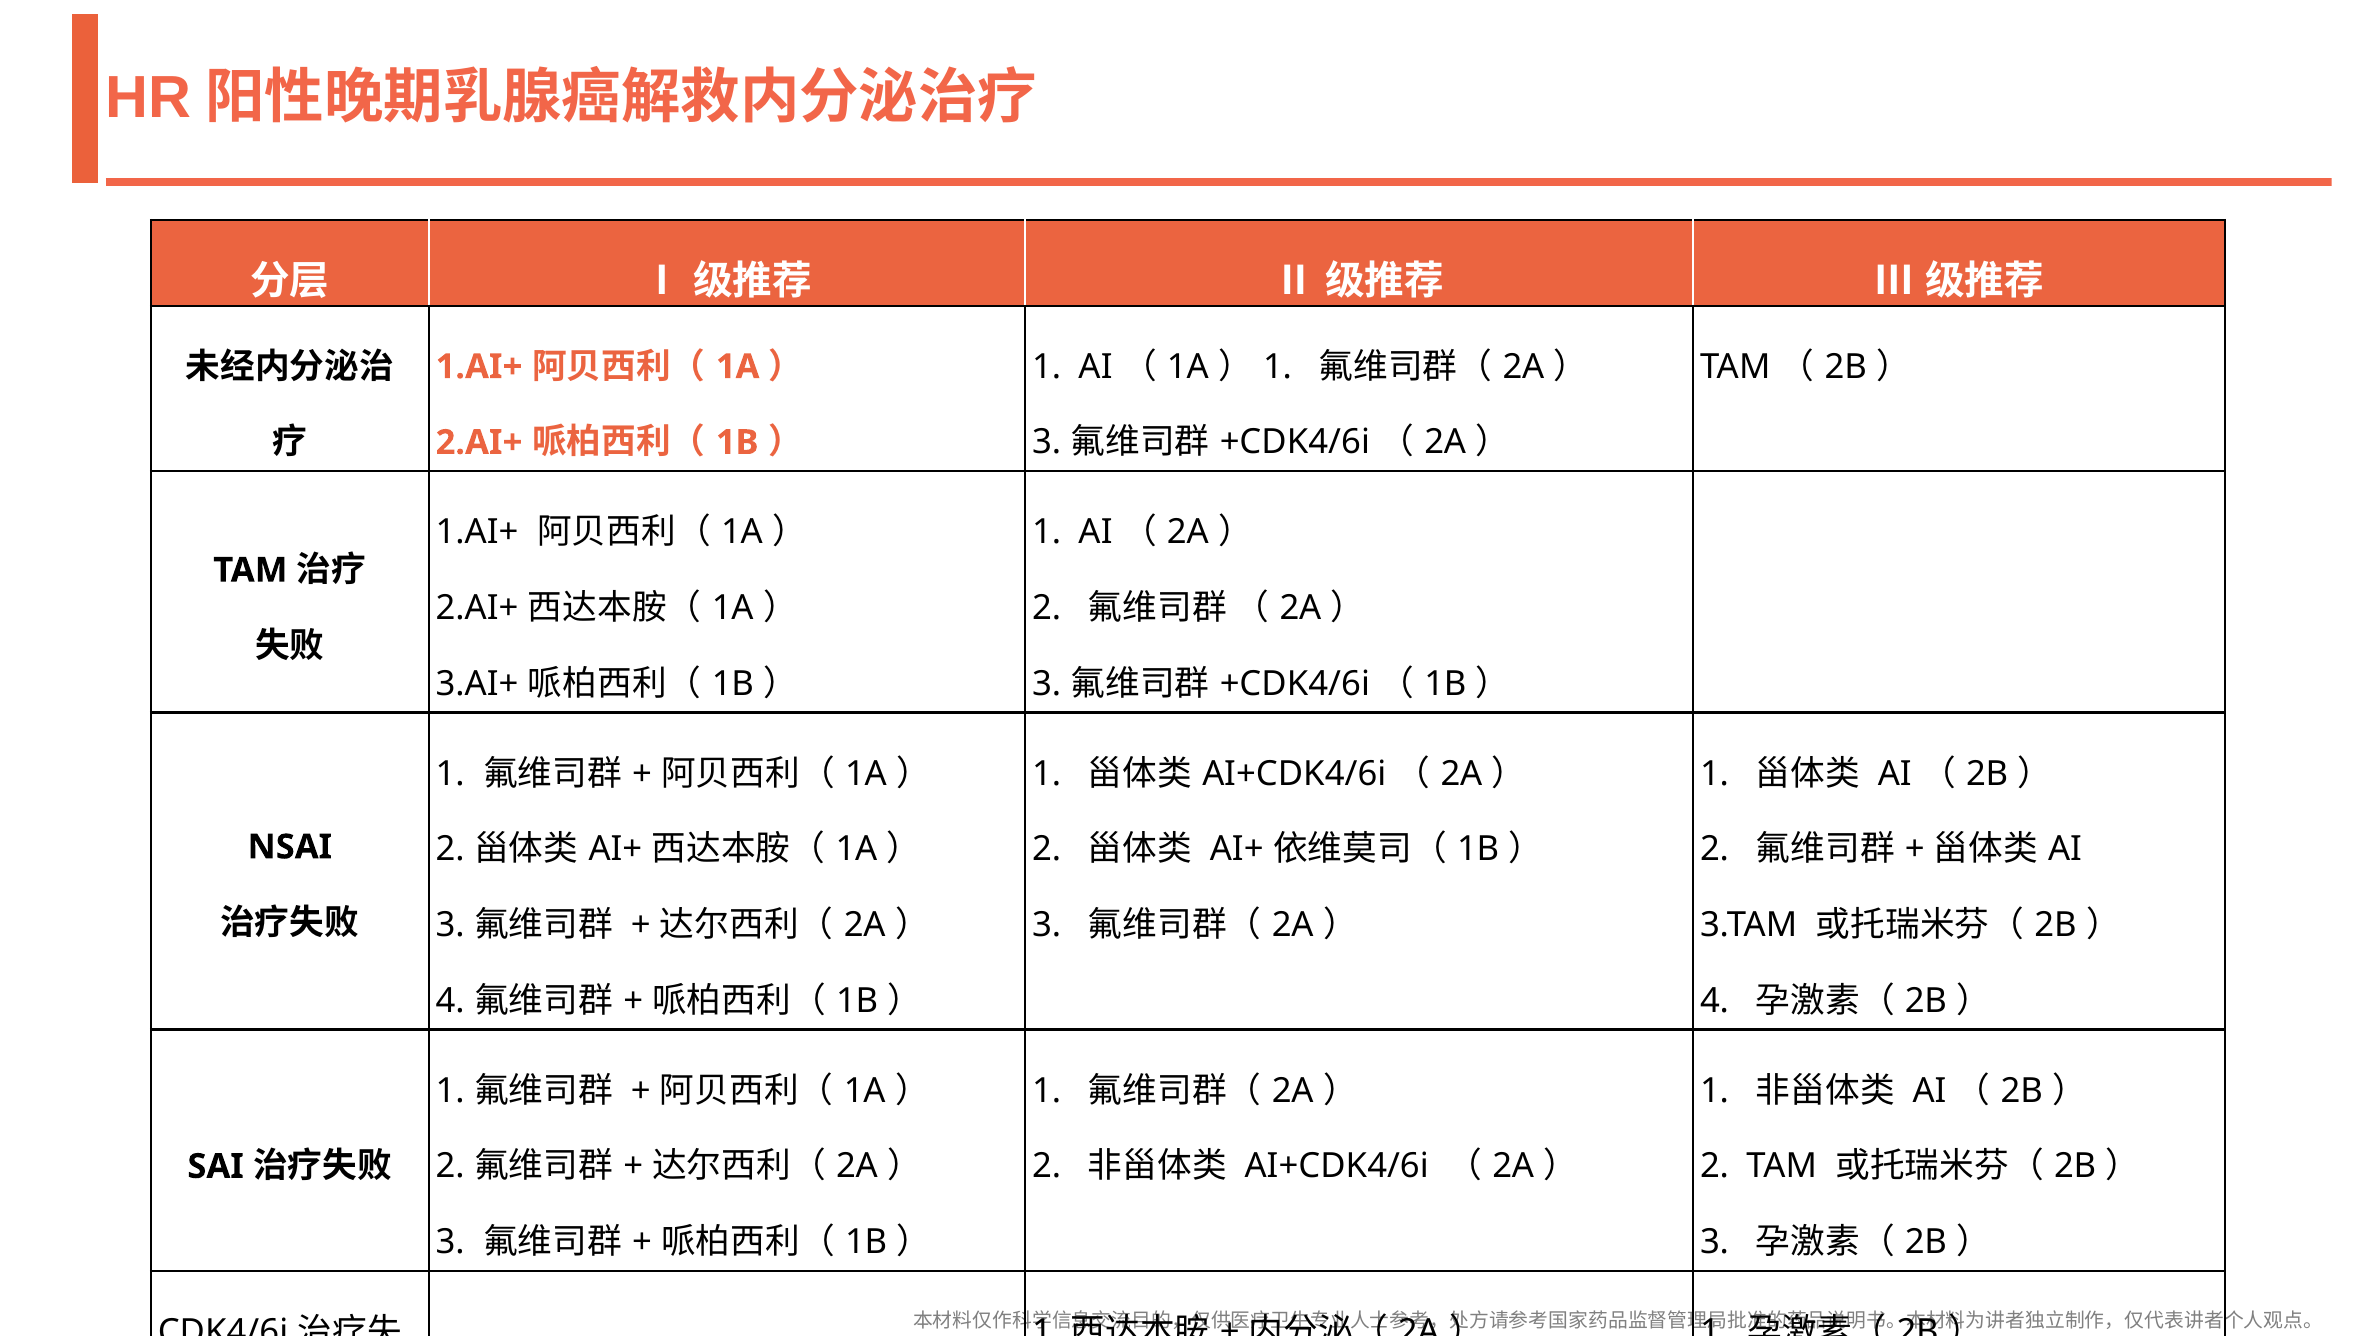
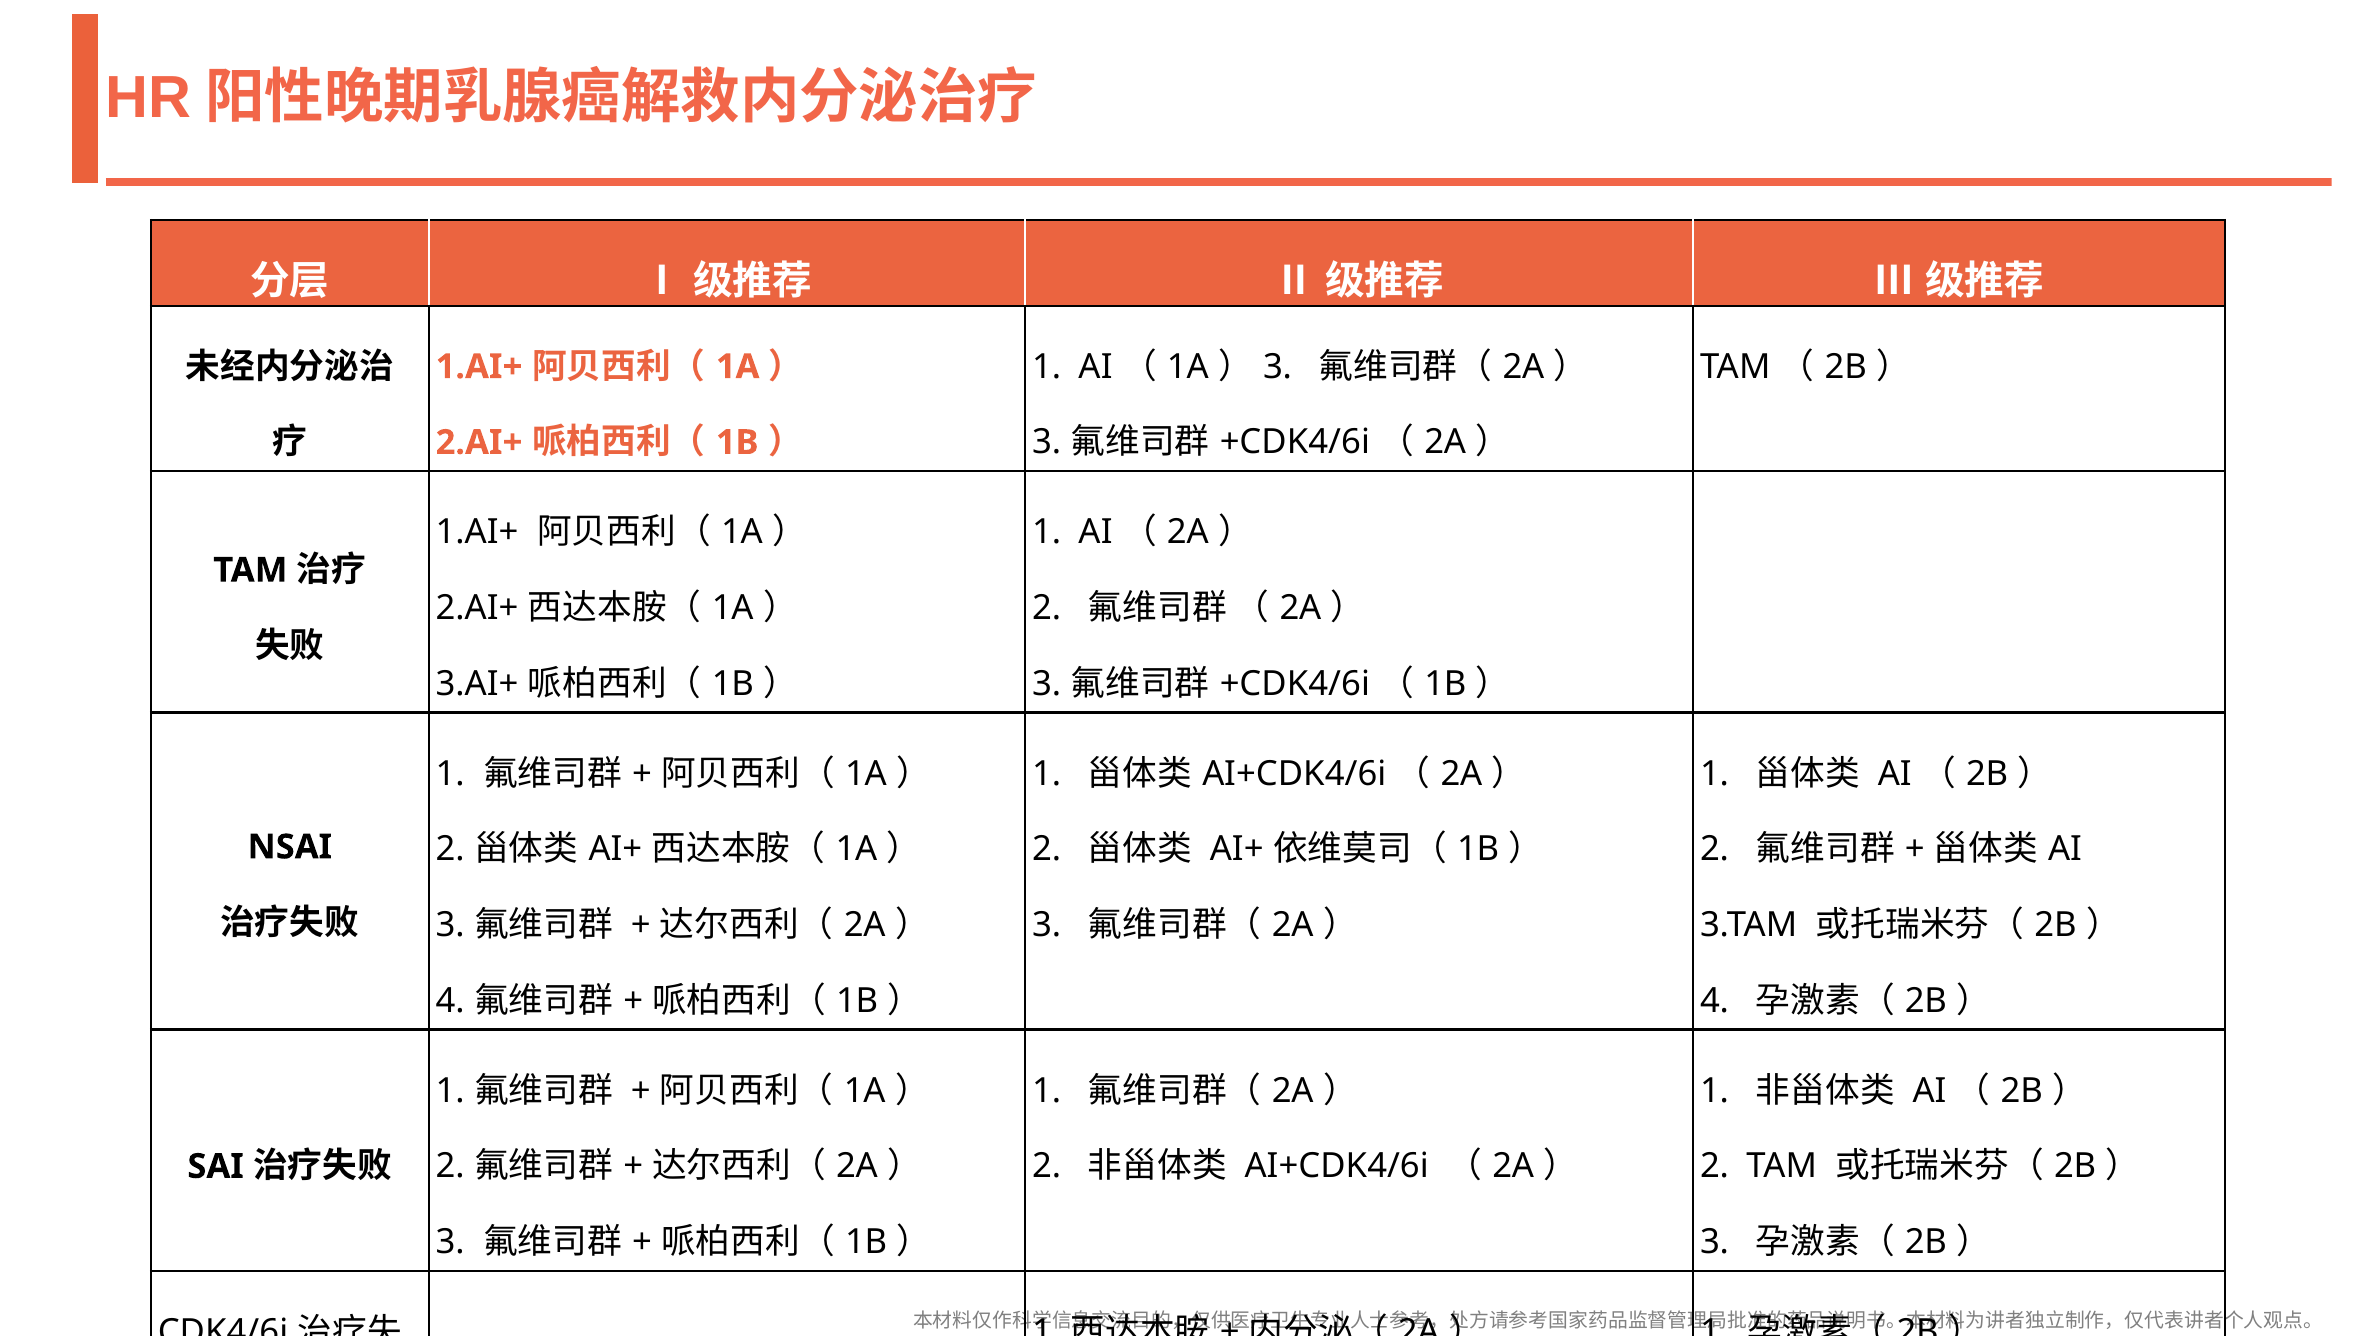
1: 1 -> 3 (1278, 367)
